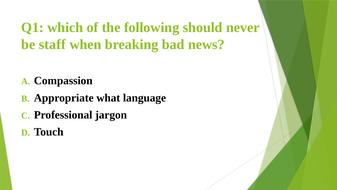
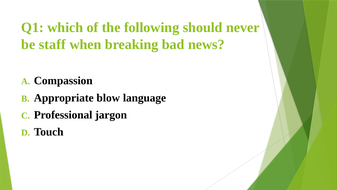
what: what -> blow (108, 98)
